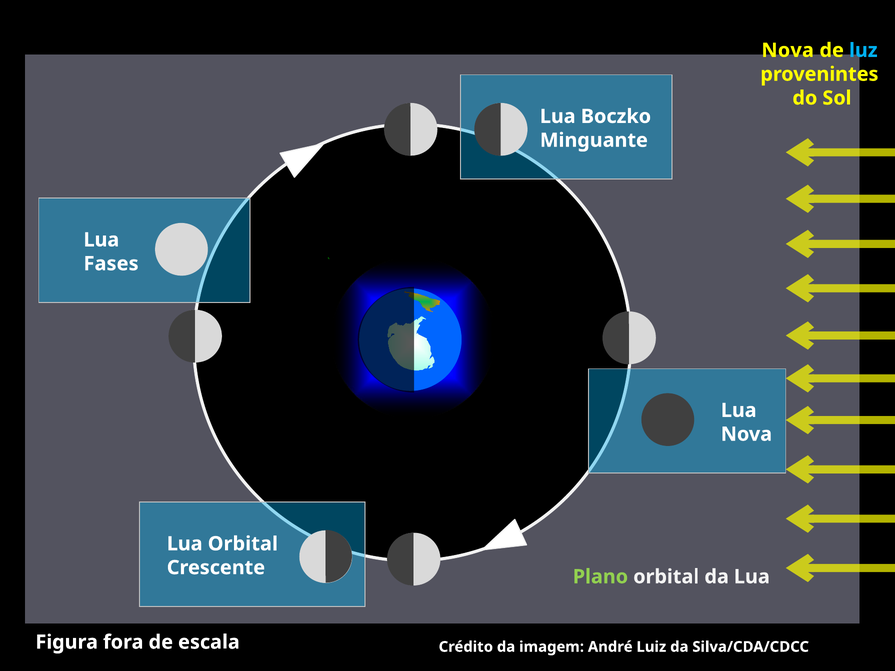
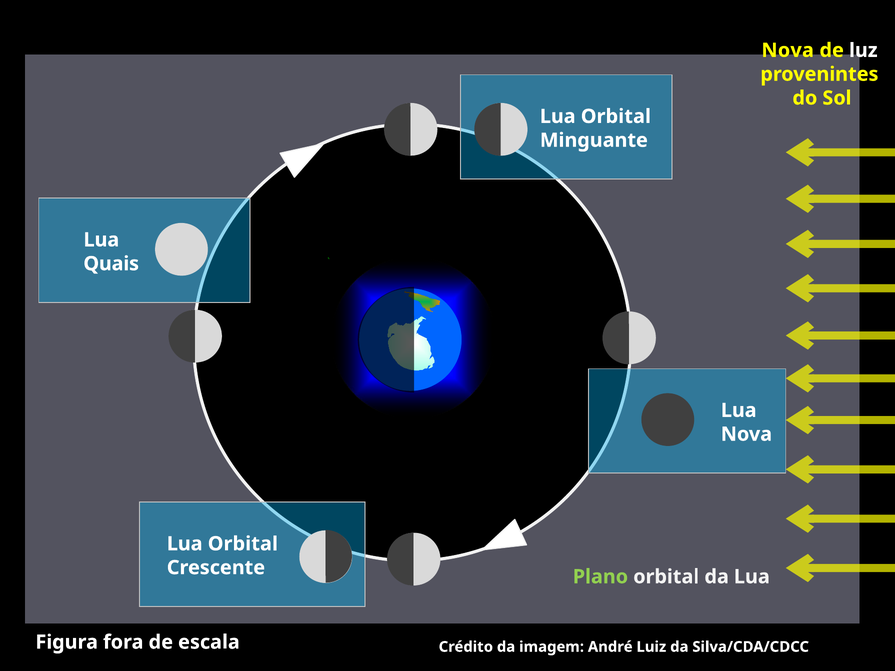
luz colour: light blue -> white (863, 50)
Boczko: Boczko -> Orbital (616, 116)
Fases: Fases -> Quais (111, 264)
